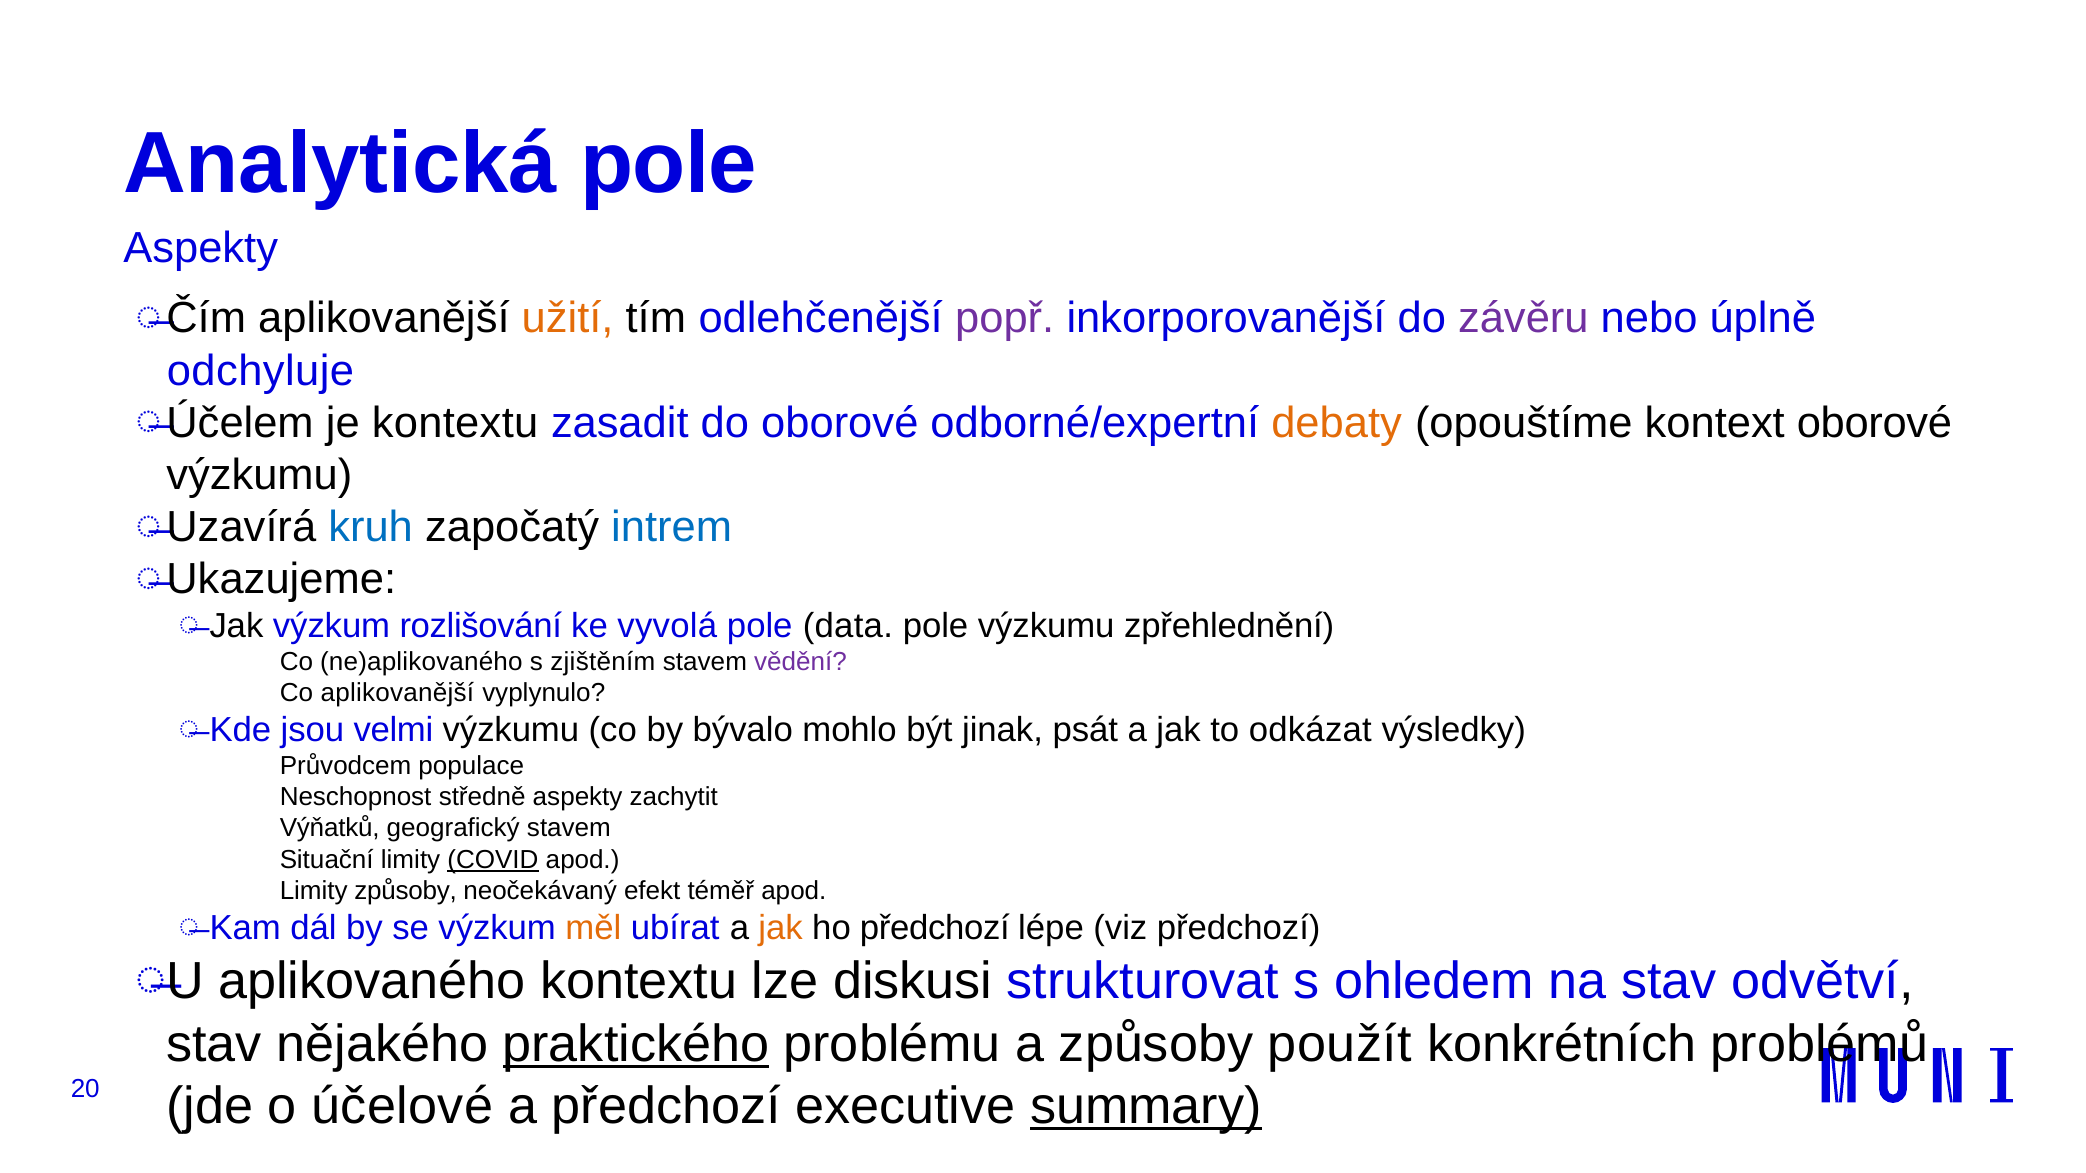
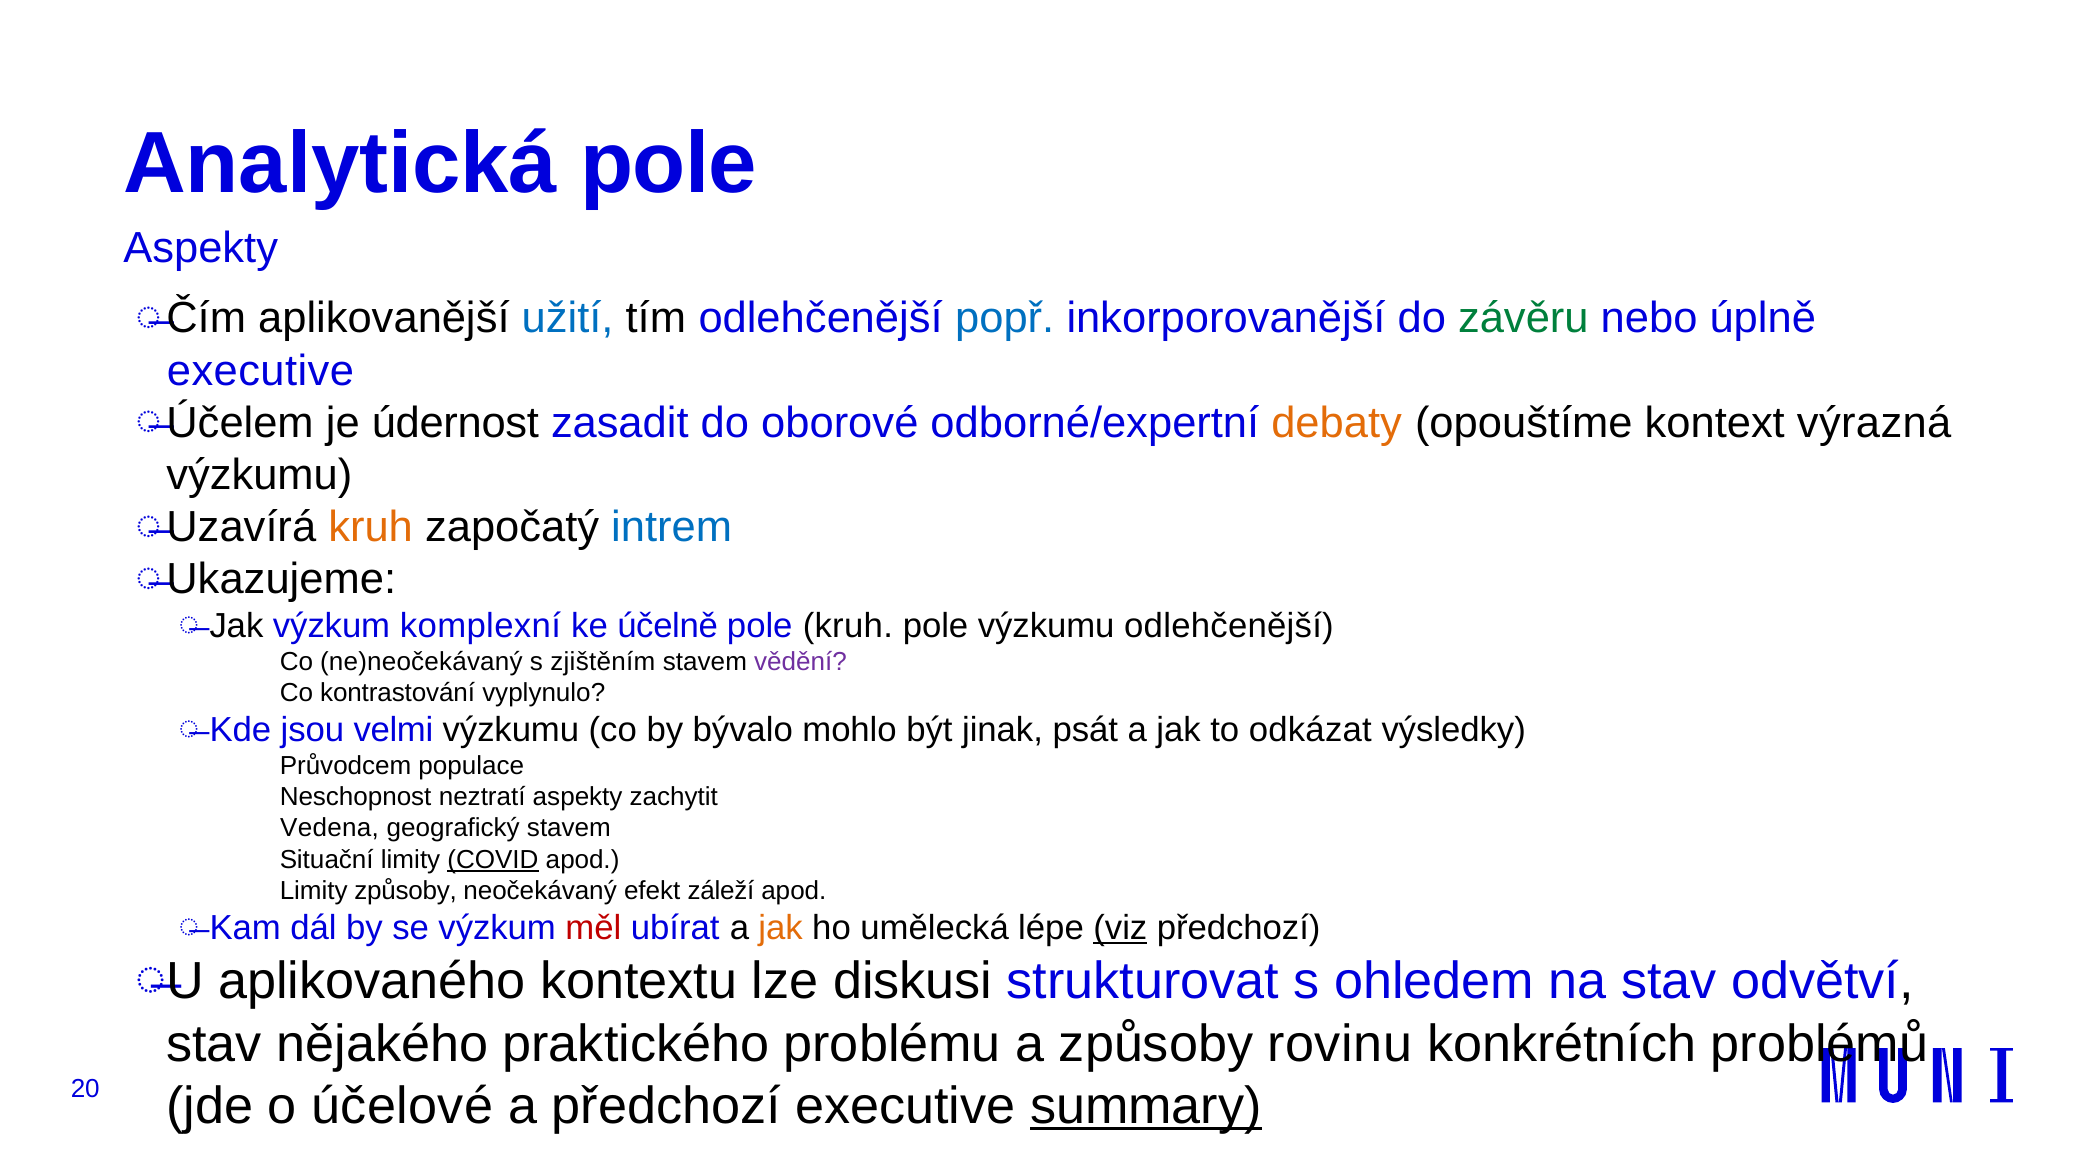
užití colour: orange -> blue (568, 319)
popř colour: purple -> blue (1005, 319)
závěru colour: purple -> green (1523, 319)
odchyluje: odchyluje -> executive (260, 371)
je kontextu: kontextu -> údernost (455, 423)
kontext oborové: oborové -> výrazná (1874, 423)
kruh colour: blue -> orange (371, 527)
rozlišování: rozlišování -> komplexní (480, 626)
vyvolá: vyvolá -> účelně (668, 626)
pole data: data -> kruh (848, 626)
výzkumu zpřehlednění: zpřehlednění -> odlehčenější (1229, 626)
ne)aplikovaného: ne)aplikovaného -> ne)neočekávaný (421, 662)
Co aplikovanější: aplikovanější -> kontrastování (398, 693)
středně: středně -> neztratí (482, 797)
Výňatků: Výňatků -> Vedena (329, 829)
téměř: téměř -> záleží (721, 891)
měl colour: orange -> red (593, 928)
ho předchozí: předchozí -> umělecká (935, 928)
viz underline: none -> present (1120, 928)
praktického underline: present -> none (636, 1044)
použít: použít -> rovinu (1340, 1044)
